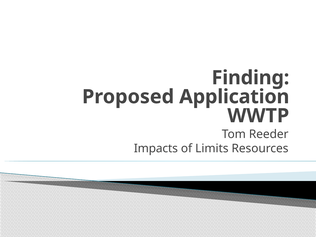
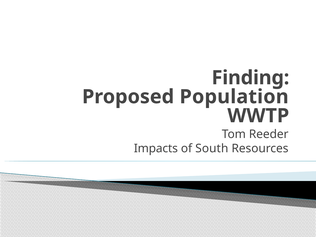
Application: Application -> Population (234, 97)
Limits: Limits -> South (212, 149)
